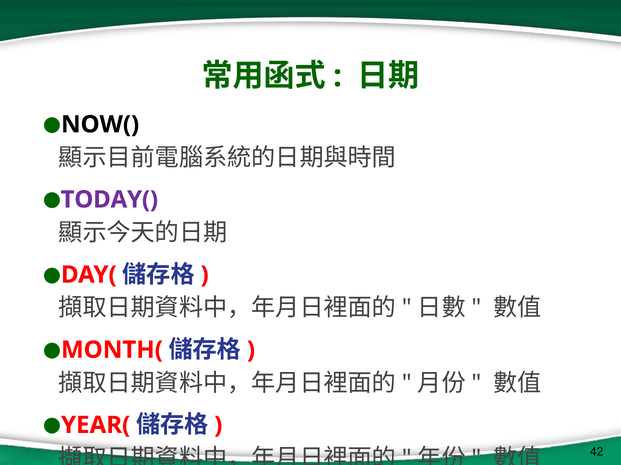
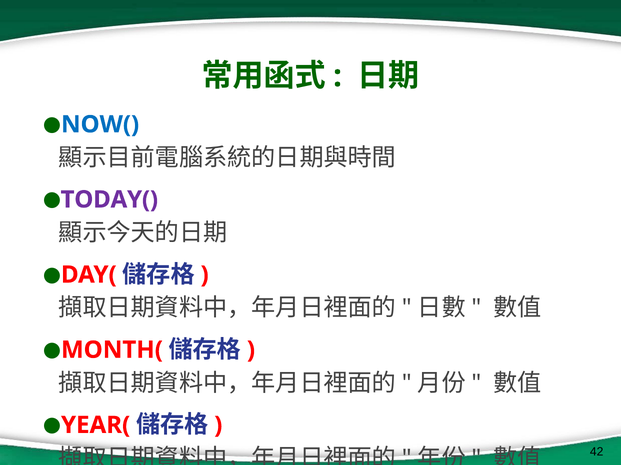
NOW( colour: black -> blue (100, 125)
